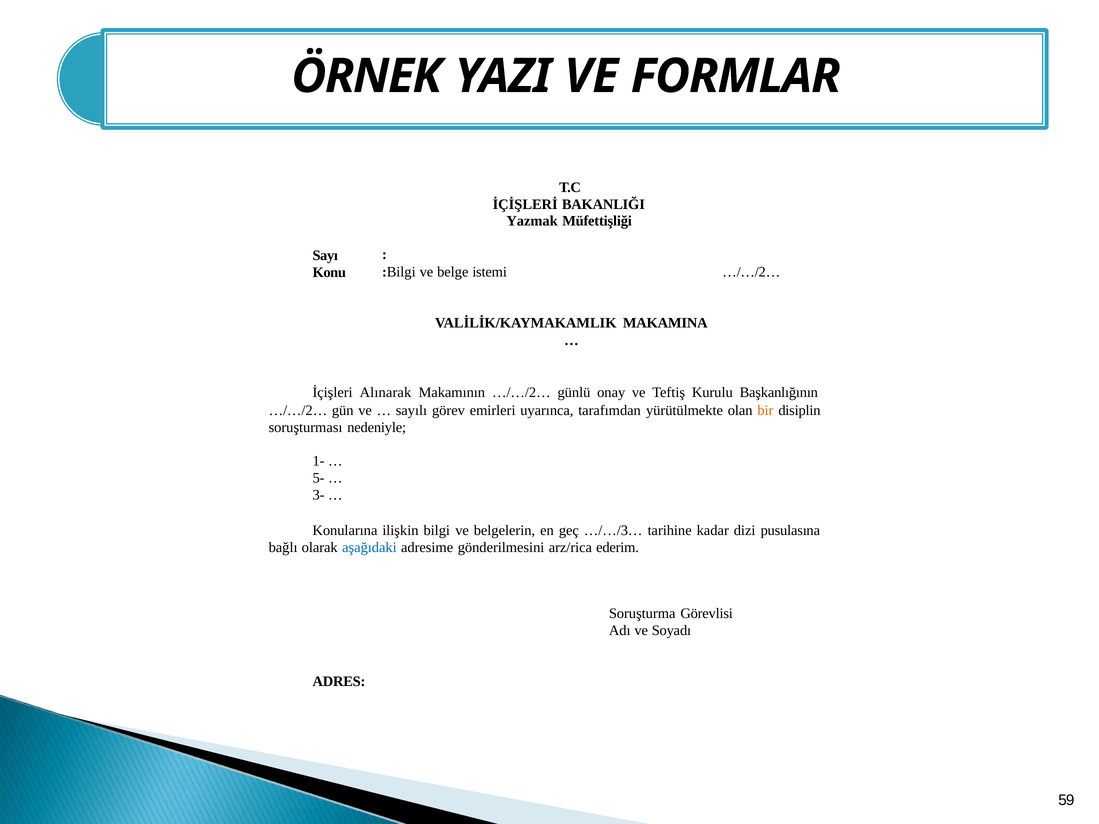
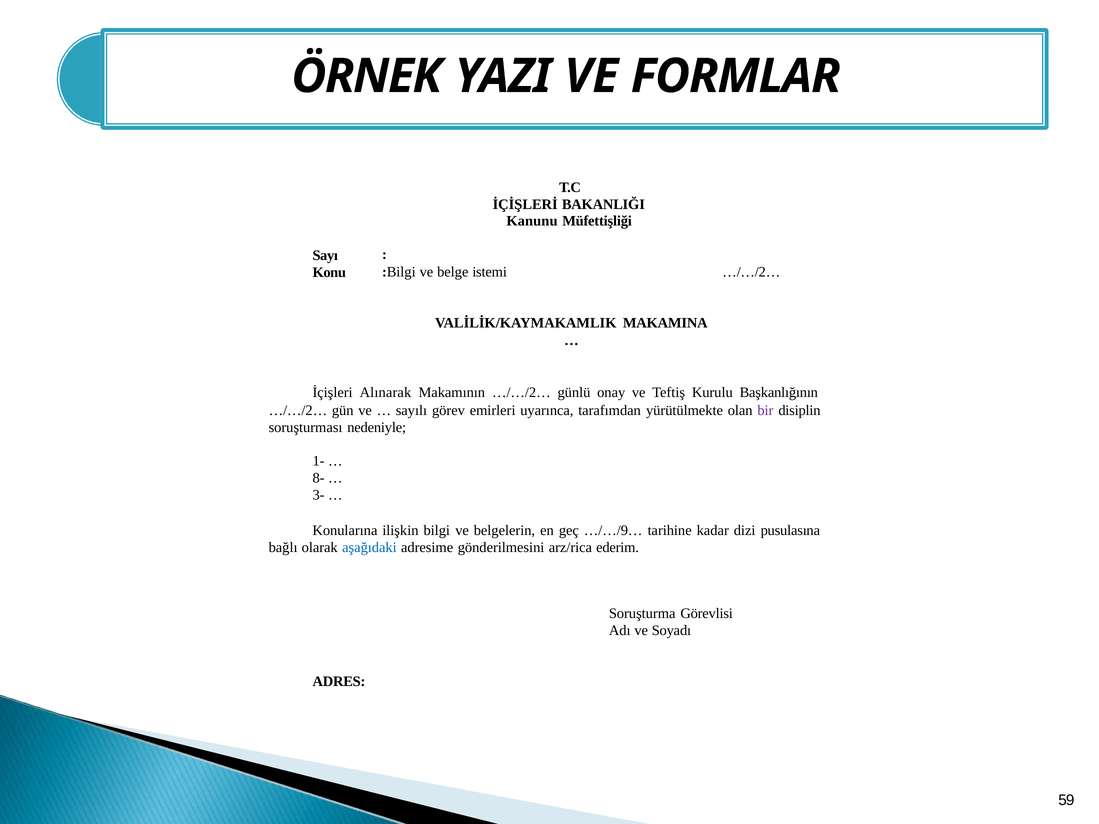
Yazmak: Yazmak -> Kanunu (532, 221)
bir colour: orange -> purple (765, 410)
5-: 5- -> 8- (319, 478)
…/…/3…: …/…/3… -> …/…/9… (613, 531)
